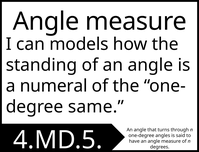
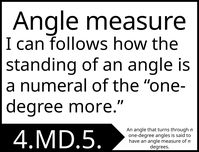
models: models -> follows (79, 44)
same: same -> more (96, 107)
